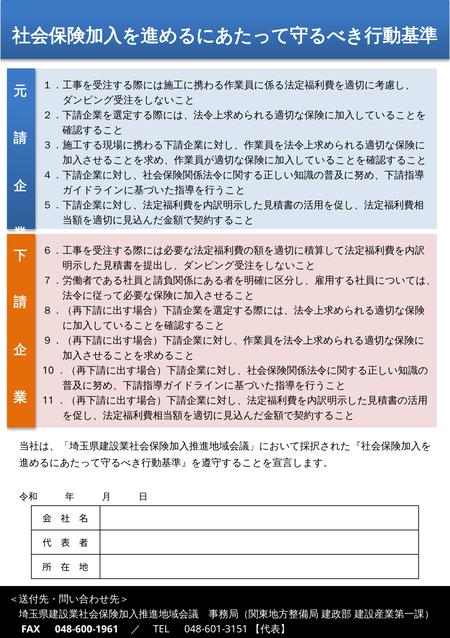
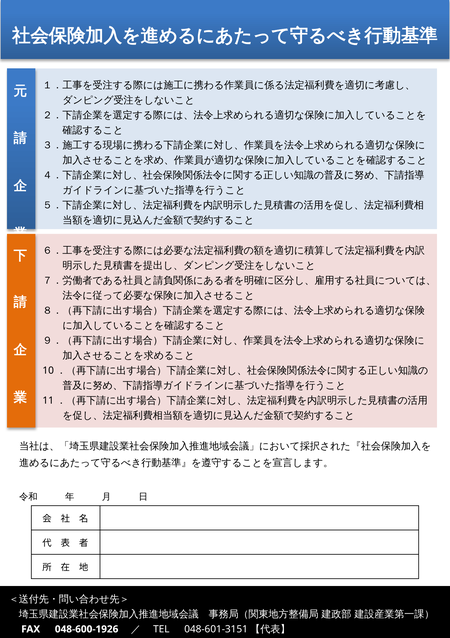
048-600-1961: 048-600-1961 -> 048-600-1926 (87, 629)
